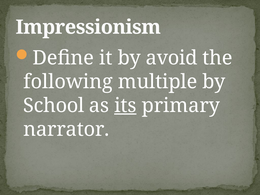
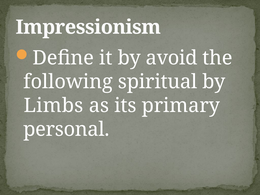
multiple: multiple -> spiritual (158, 82)
School: School -> Limbs (53, 106)
its underline: present -> none (125, 106)
narrator: narrator -> personal (66, 129)
